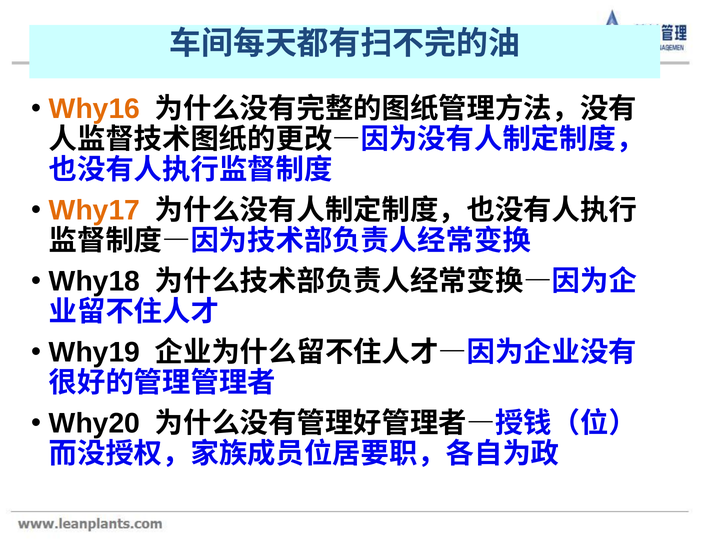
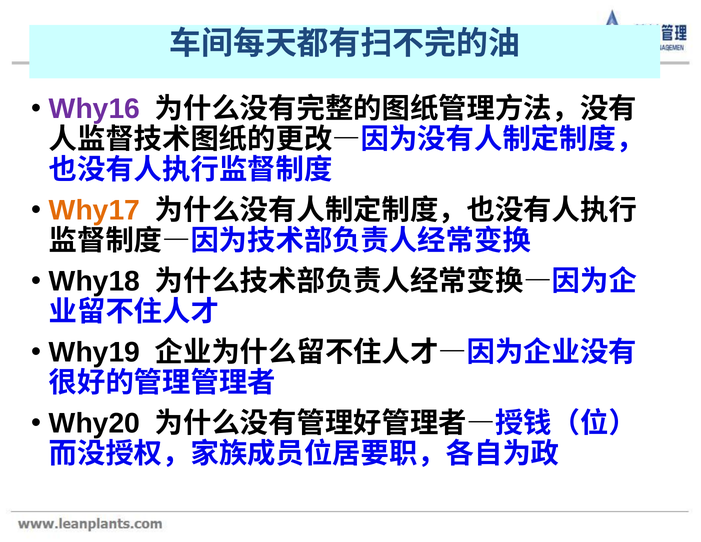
Why16 colour: orange -> purple (94, 109)
